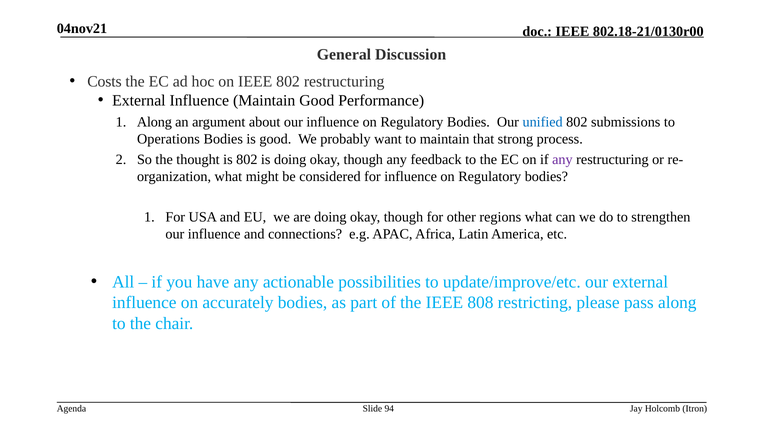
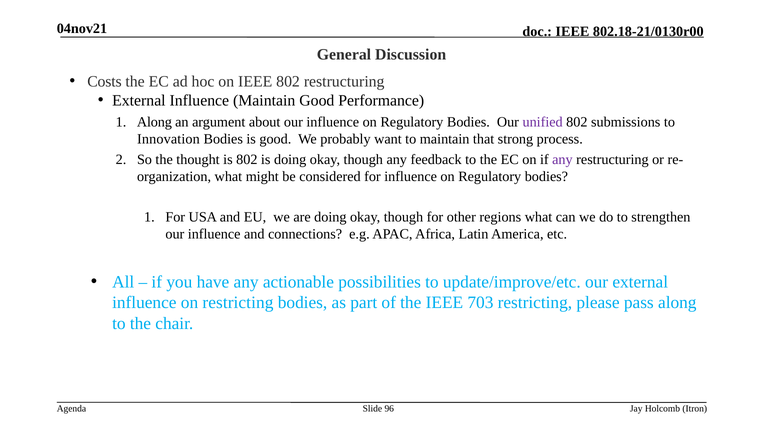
unified colour: blue -> purple (543, 122)
Operations: Operations -> Innovation (168, 139)
on accurately: accurately -> restricting (238, 303)
808: 808 -> 703 (480, 303)
94: 94 -> 96 (389, 408)
